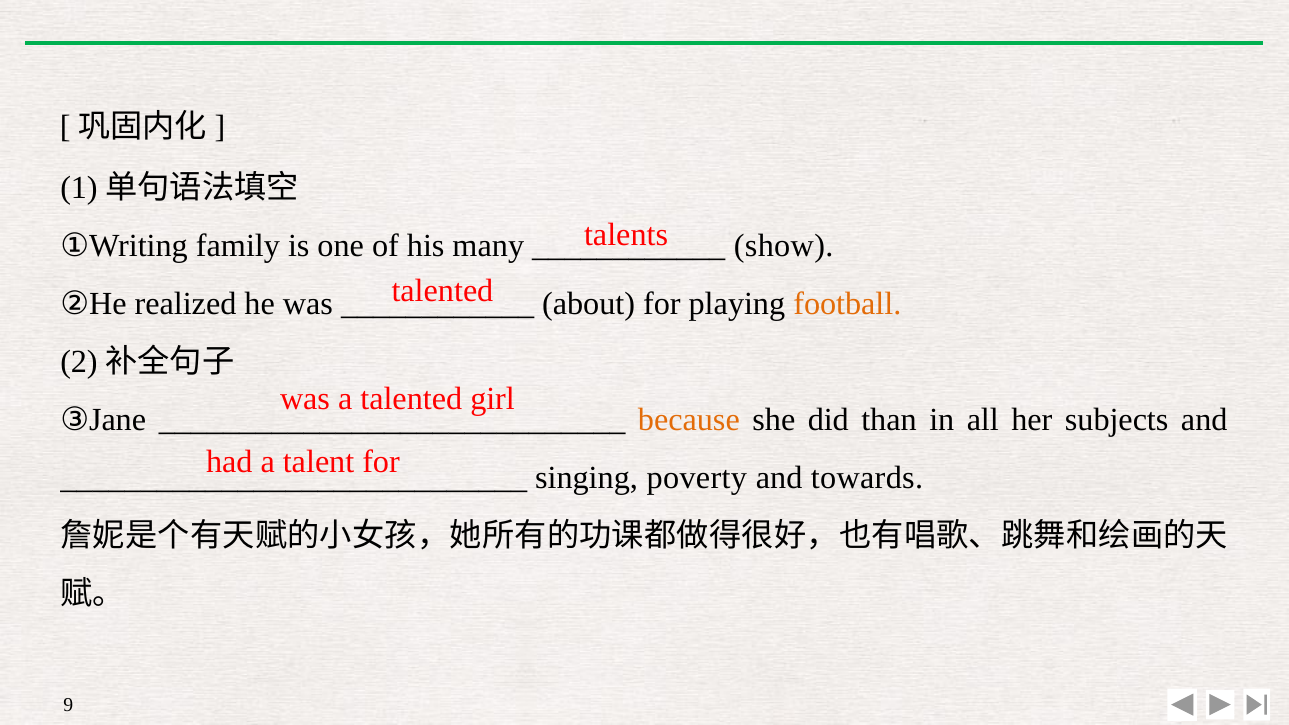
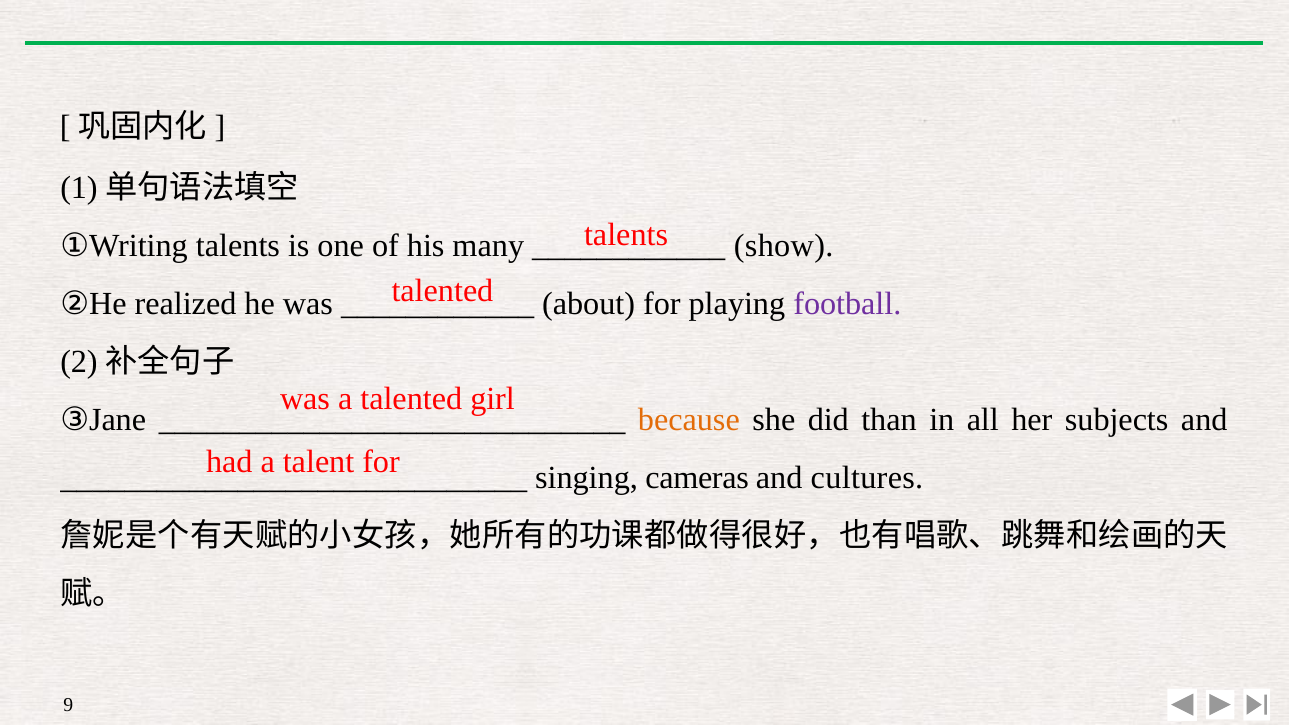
①Writing family: family -> talents (238, 246)
football colour: orange -> purple (847, 304)
poverty: poverty -> cameras (697, 478)
towards: towards -> cultures (867, 478)
